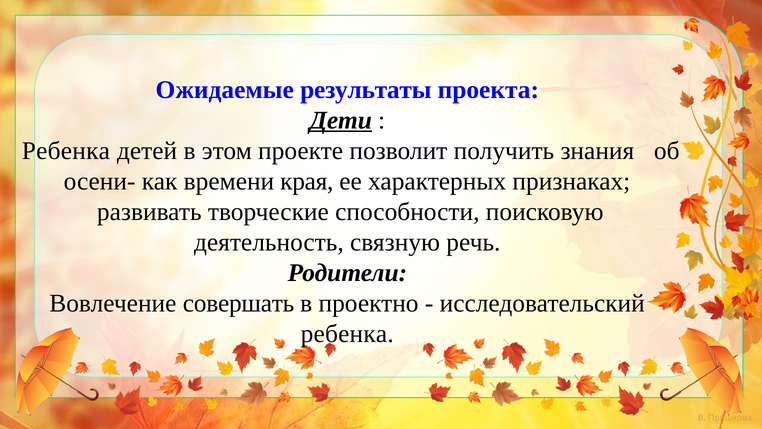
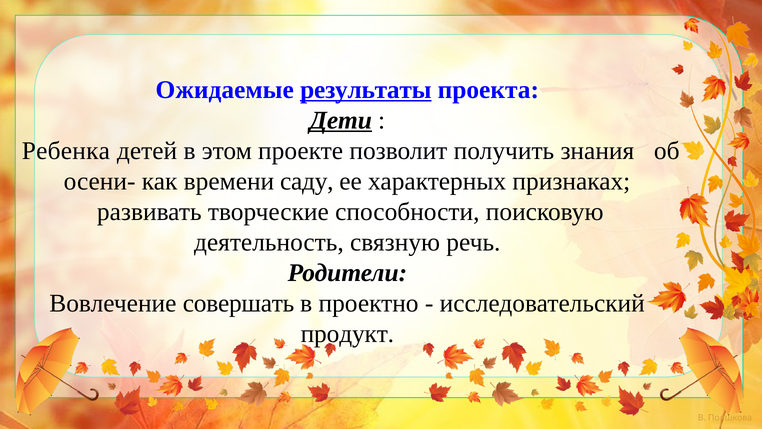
результаты underline: none -> present (366, 90)
края: края -> саду (307, 181)
ребенка: ребенка -> продукт (347, 334)
